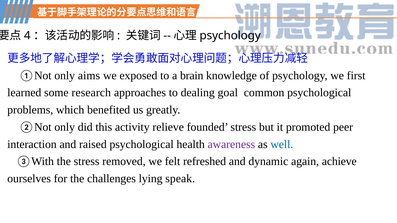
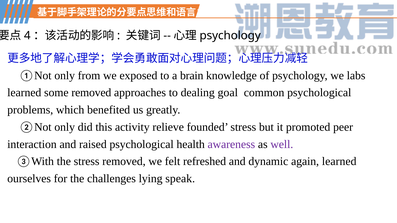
aims: aims -> from (89, 76)
first: first -> labs (356, 76)
some research: research -> removed (91, 93)
well colour: blue -> purple (282, 144)
again achieve: achieve -> learned (339, 162)
